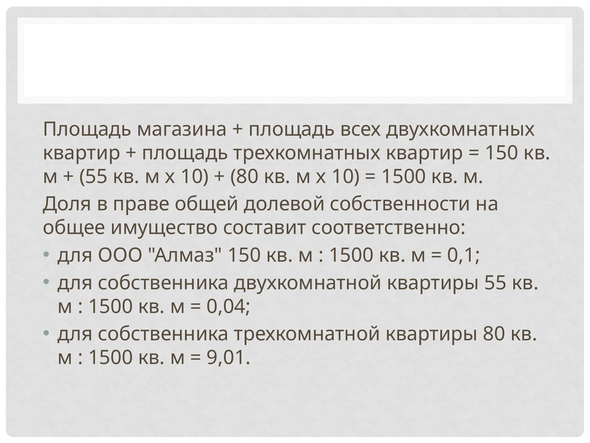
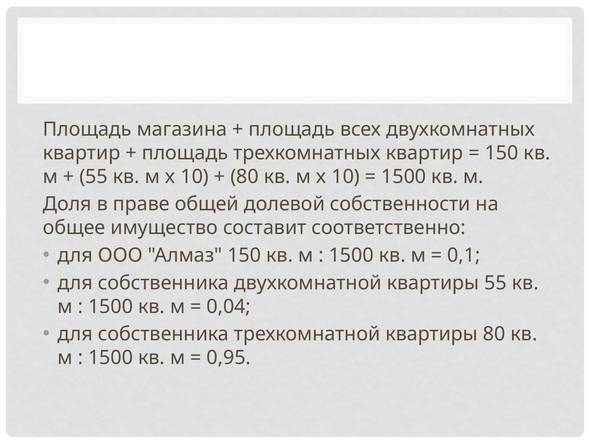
9,01: 9,01 -> 0,95 (229, 357)
